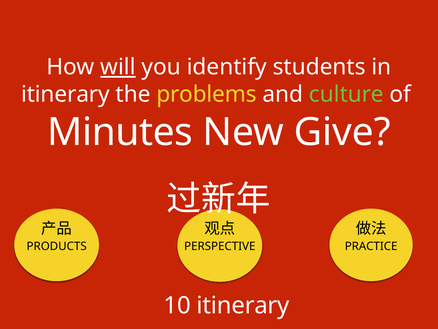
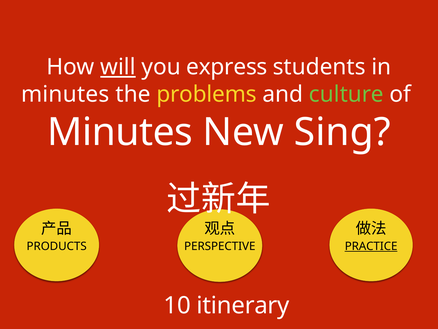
identify: identify -> express (227, 67)
itinerary: itinerary -> minutes (65, 94)
Give: Give -> Sing (342, 132)
PRACTICE underline: none -> present (371, 246)
